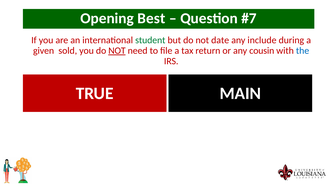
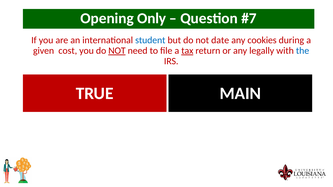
Best: Best -> Only (152, 18)
student colour: green -> blue (150, 40)
include: include -> cookies (262, 40)
sold: sold -> cost (68, 51)
tax underline: none -> present (187, 51)
cousin: cousin -> legally (262, 51)
